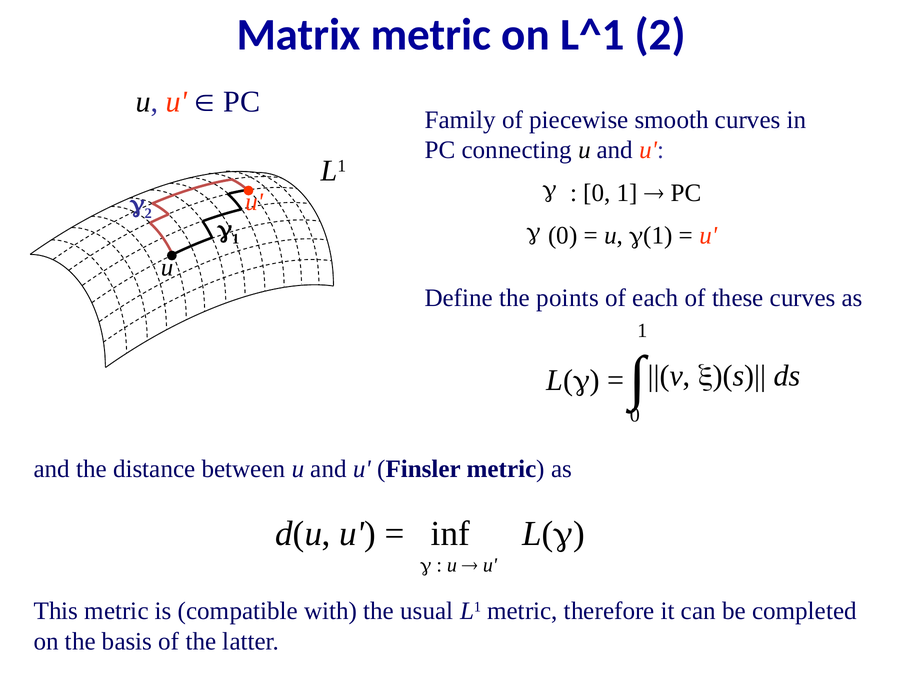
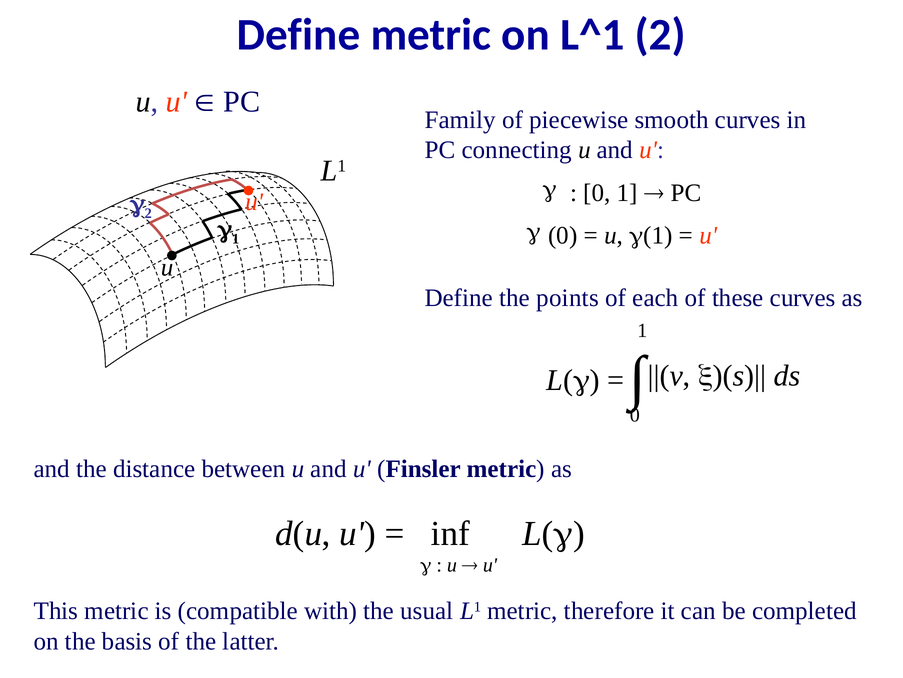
Matrix: Matrix -> Define (299, 35)
